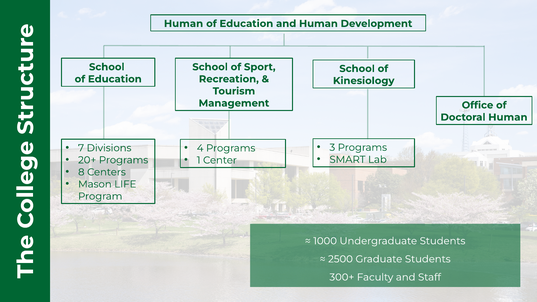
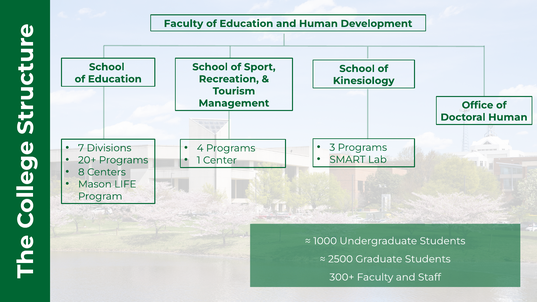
Human: Human -> Faculty (184, 24)
